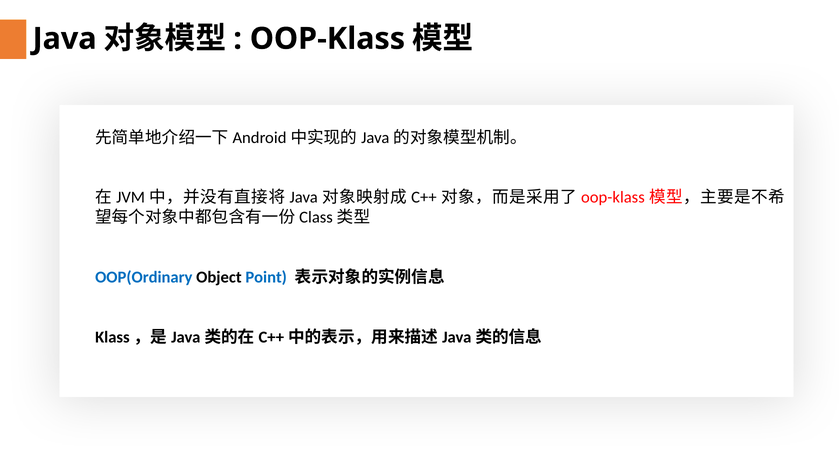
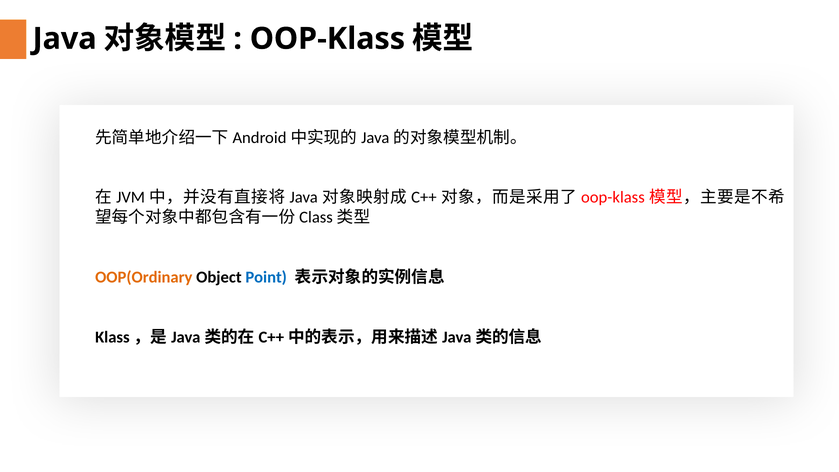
OOP(Ordinary colour: blue -> orange (144, 277)
